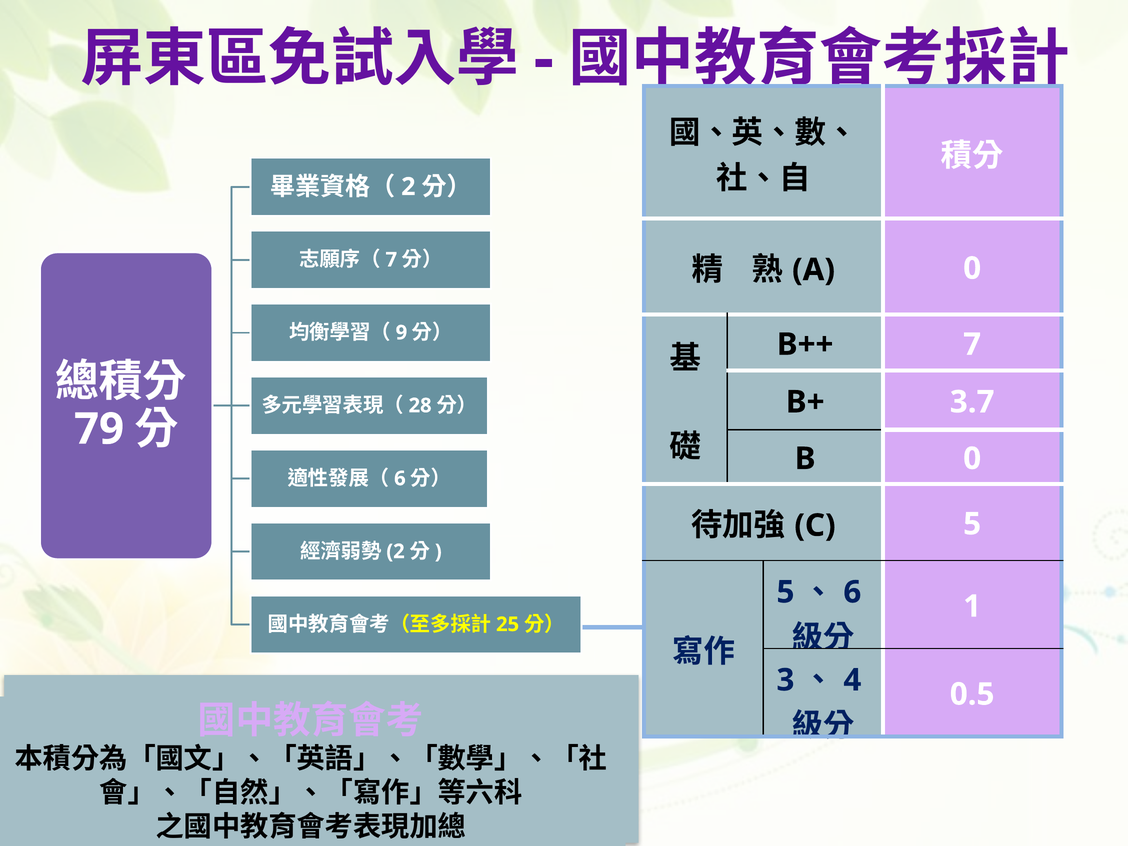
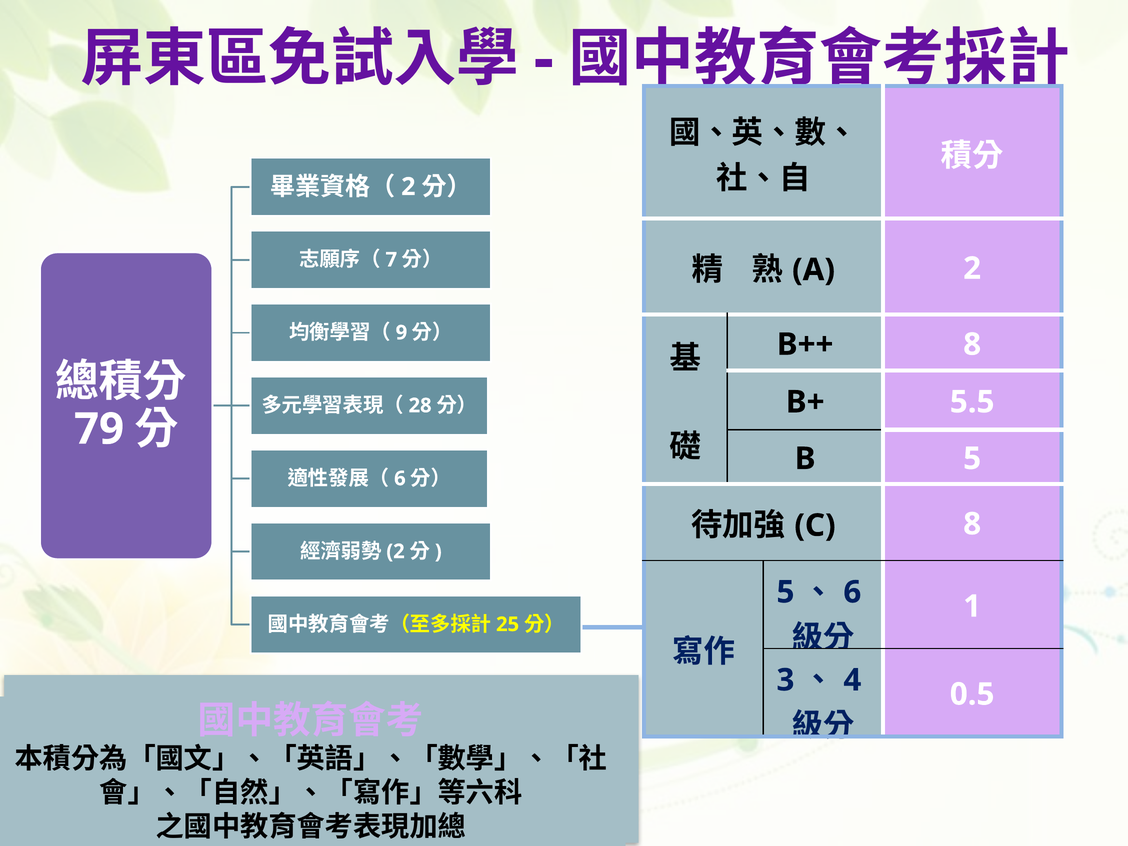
0: 0 -> 2 (972, 268)
B++ 7: 7 -> 8 (972, 344)
3.7: 3.7 -> 5.5 (972, 402)
B 0: 0 -> 5 (972, 459)
5: 5 -> 8 (972, 524)
